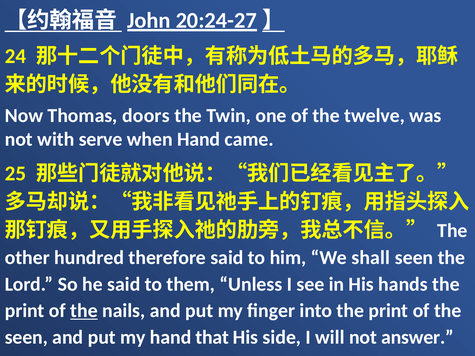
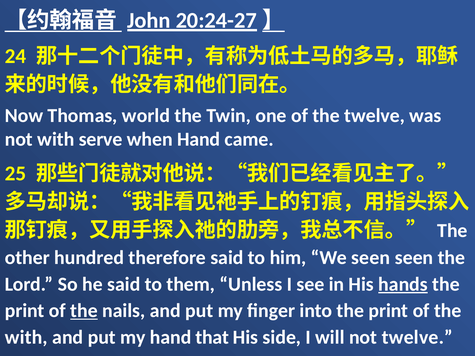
doors: doors -> world (146, 116)
We shall: shall -> seen (371, 258)
hands underline: none -> present (403, 284)
seen: seen -> with (26, 338)
not answer: answer -> twelve (417, 338)
